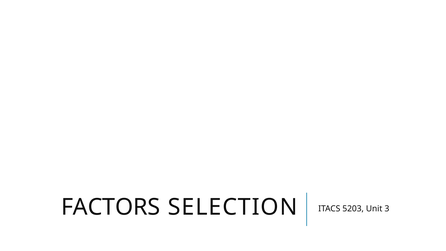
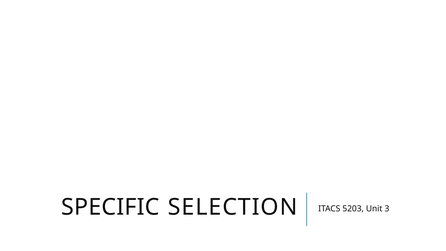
FACTORS: FACTORS -> SPECIFIC (110, 207)
